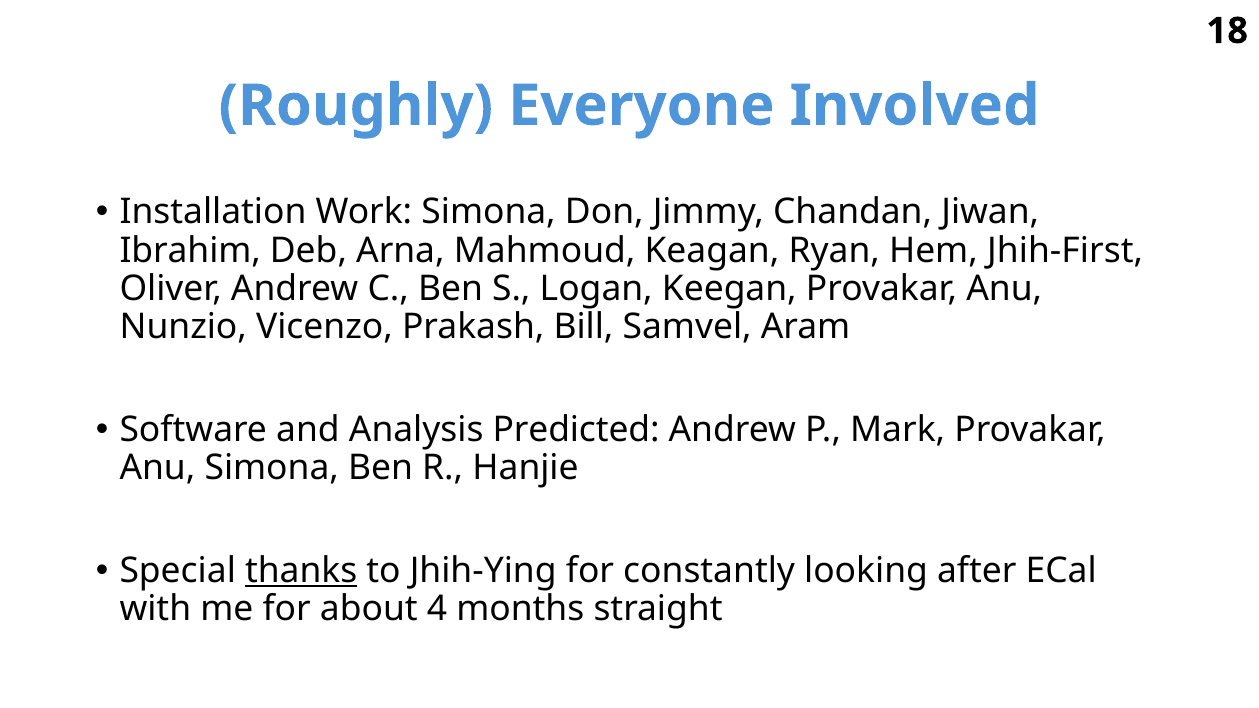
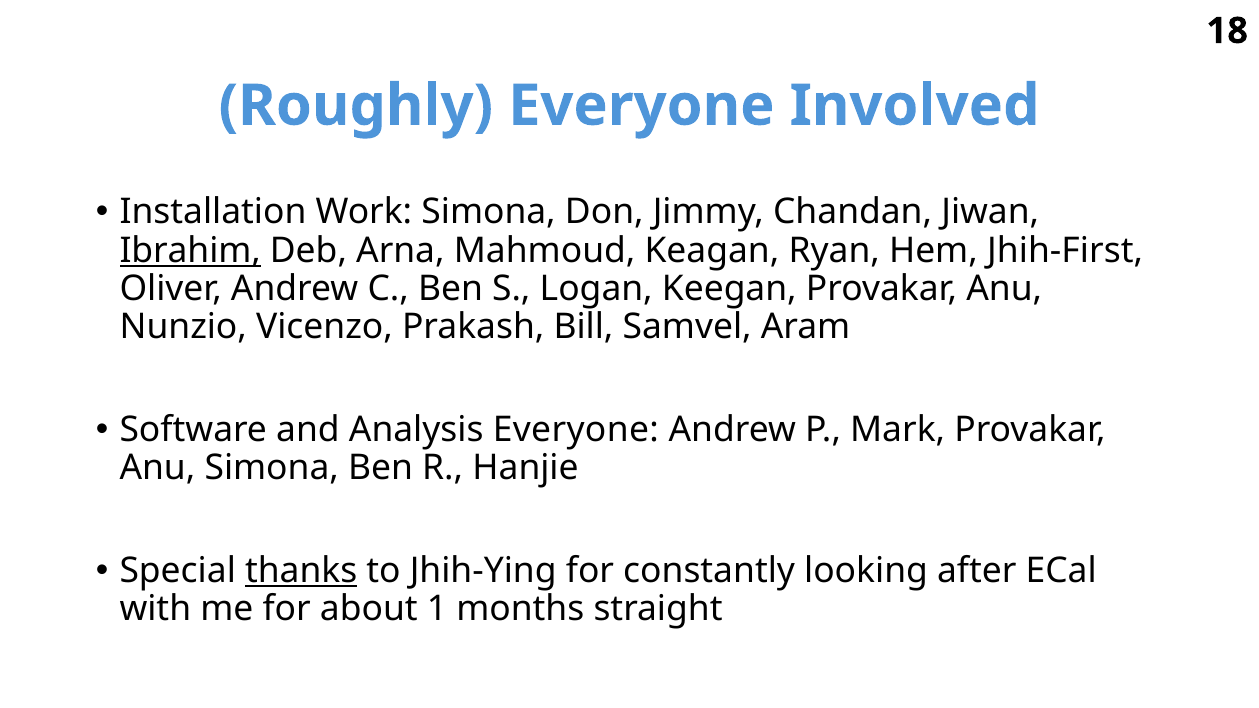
Ibrahim underline: none -> present (190, 250)
Analysis Predicted: Predicted -> Everyone (576, 430)
4: 4 -> 1 (437, 609)
